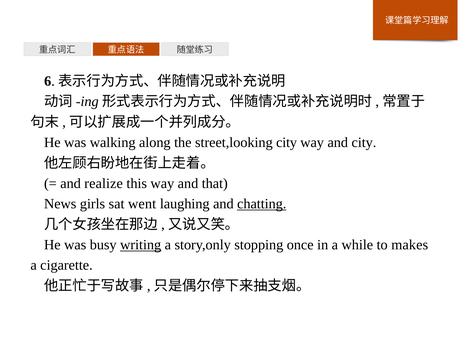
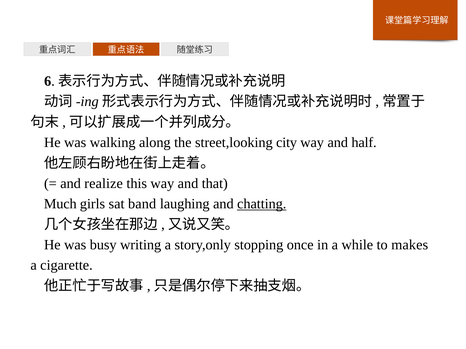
and city: city -> half (364, 143)
News: News -> Much (60, 204)
went: went -> band (142, 204)
writing underline: present -> none (141, 245)
